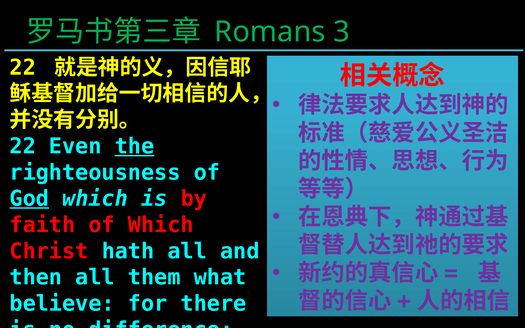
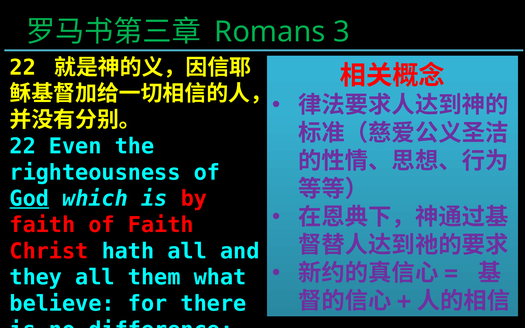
the underline: present -> none (135, 146)
of Which: Which -> Faith (161, 225)
then: then -> they (36, 278)
